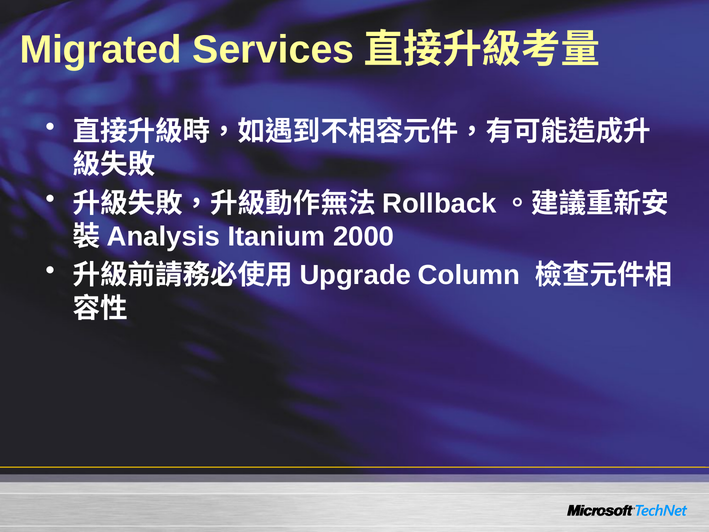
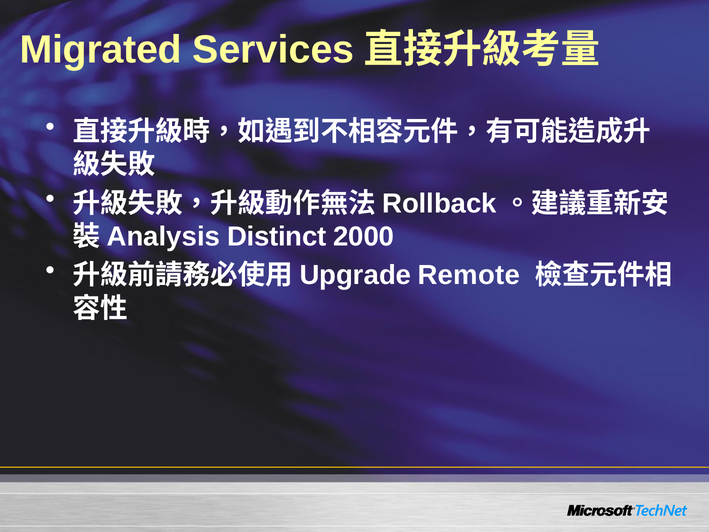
Itanium: Itanium -> Distinct (277, 237)
Column: Column -> Remote (469, 275)
